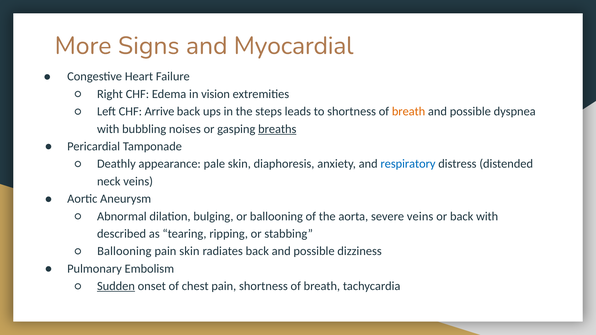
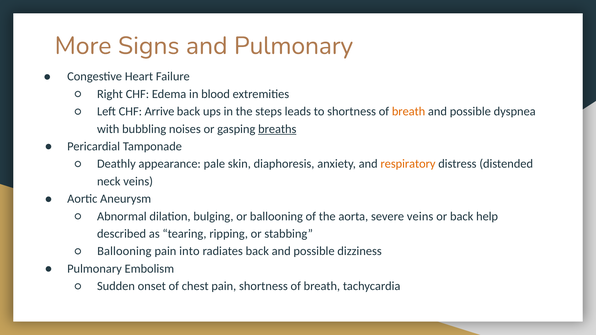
and Myocardial: Myocardial -> Pulmonary (294, 46)
vision: vision -> blood (216, 94)
respiratory colour: blue -> orange (408, 164)
back with: with -> help (487, 216)
pain skin: skin -> into (189, 251)
Sudden underline: present -> none (116, 286)
